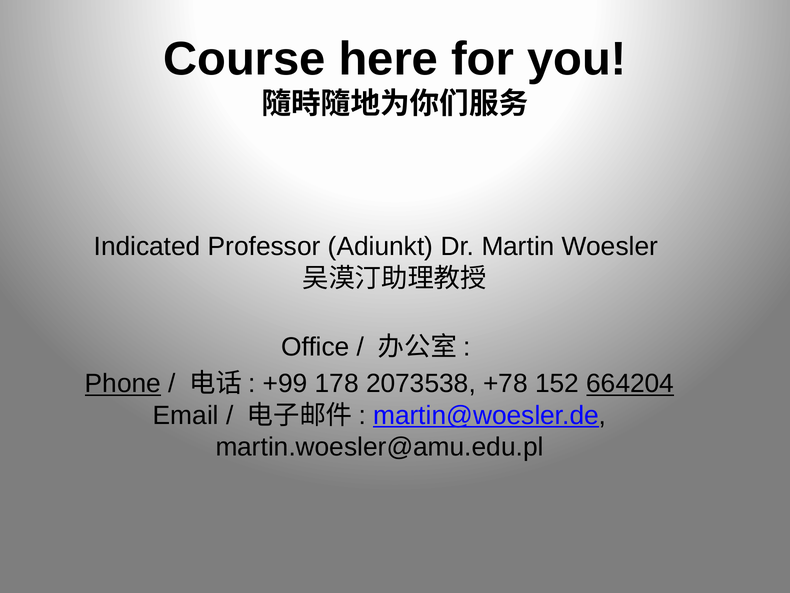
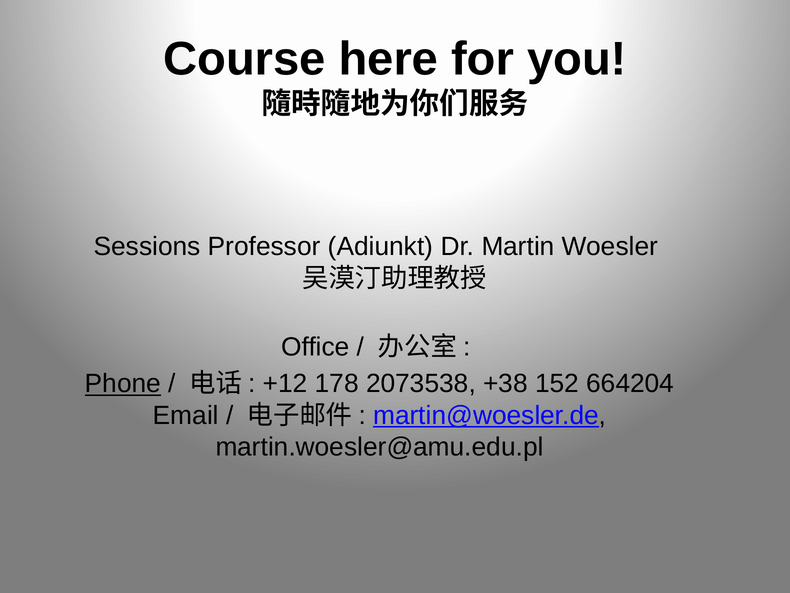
Indicated: Indicated -> Sessions (147, 247)
+99: +99 -> +12 (285, 383)
+78: +78 -> +38 (505, 383)
664204 underline: present -> none (630, 383)
